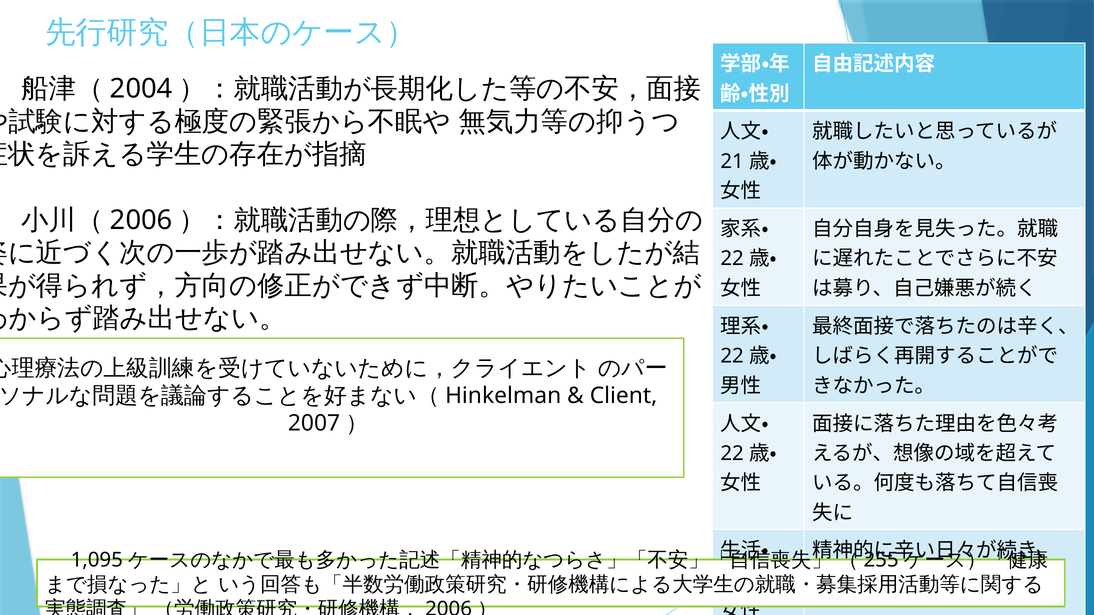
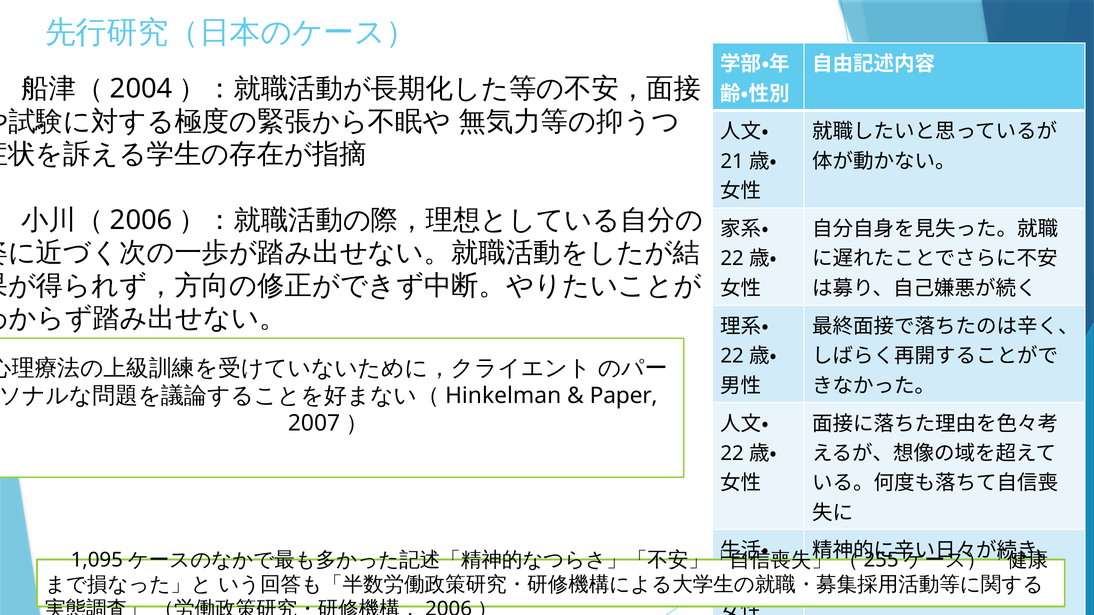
Client: Client -> Paper (624, 396)
